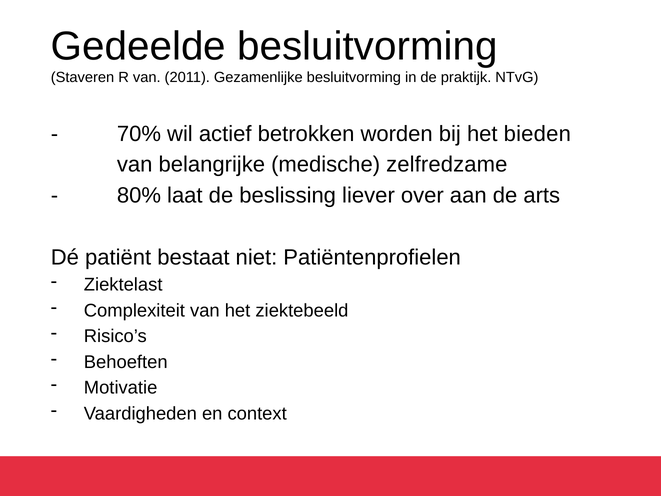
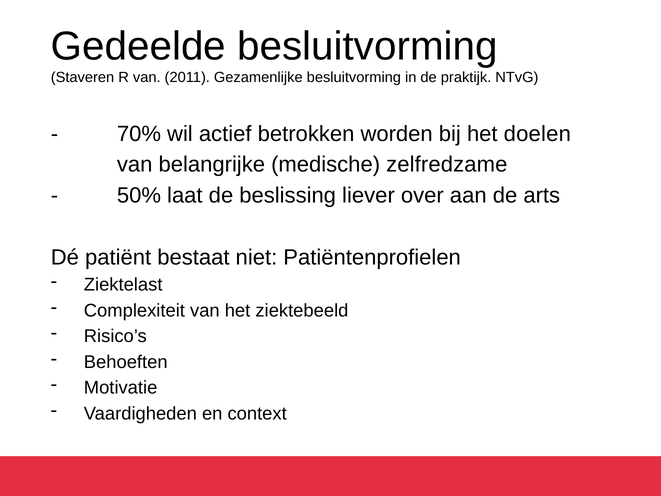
bieden: bieden -> doelen (537, 134)
80%: 80% -> 50% (139, 195)
